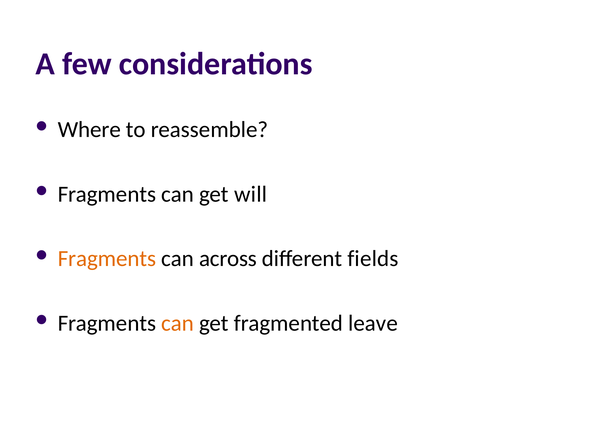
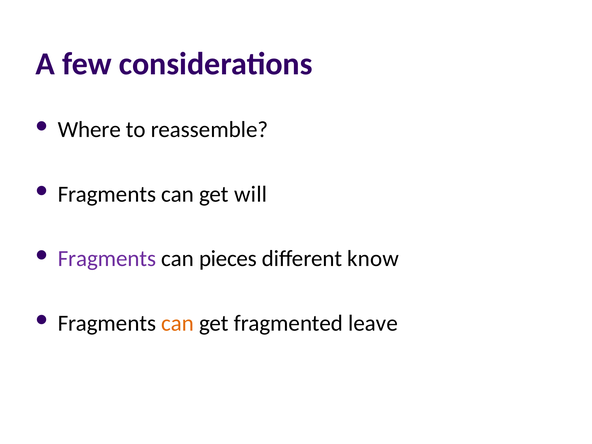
Fragments colour: orange -> purple (107, 259)
across: across -> pieces (228, 259)
fields: fields -> know (373, 259)
